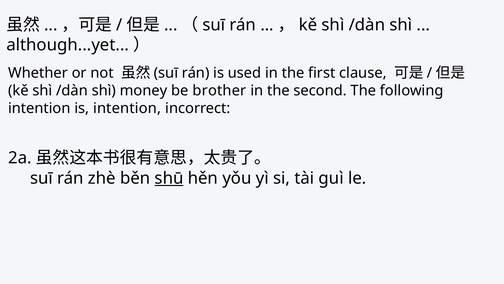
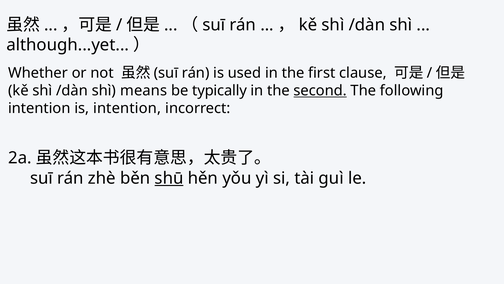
money: money -> means (144, 91)
brother: brother -> typically (220, 91)
second underline: none -> present (320, 91)
